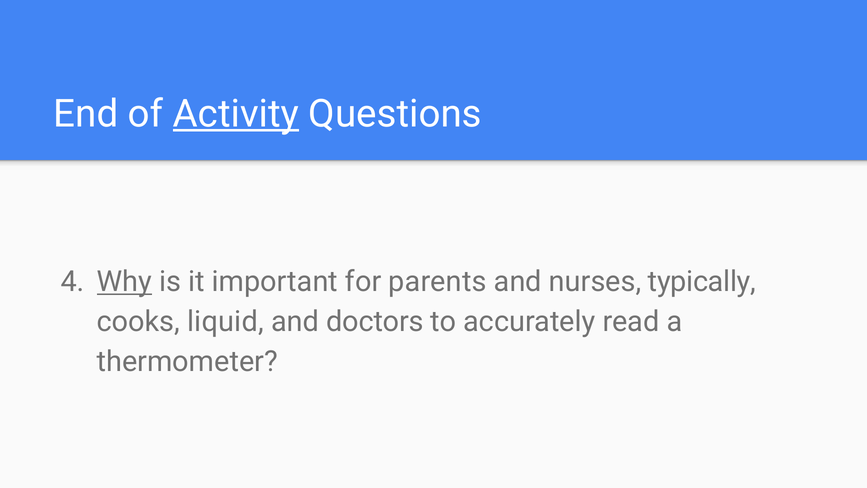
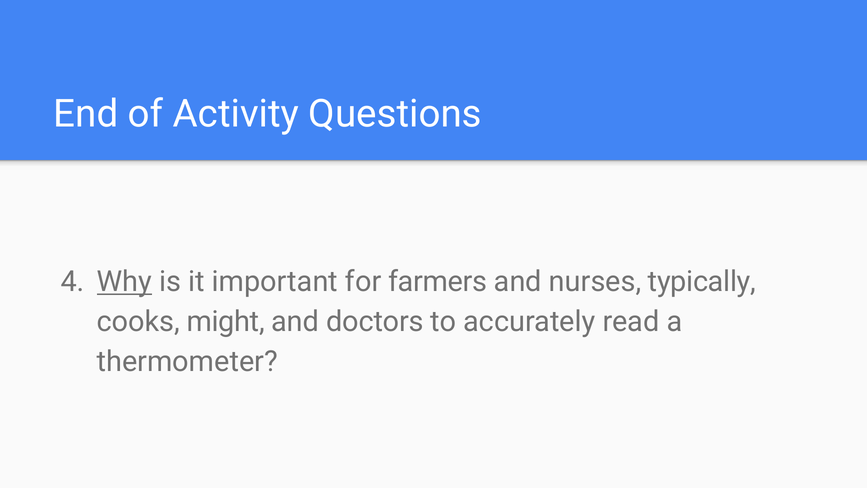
Activity underline: present -> none (236, 114)
parents: parents -> farmers (438, 282)
liquid: liquid -> might (226, 322)
